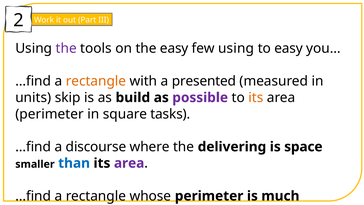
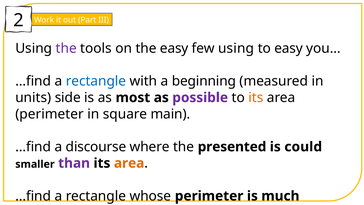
rectangle colour: orange -> blue (96, 81)
presented: presented -> beginning (204, 81)
skip: skip -> side (68, 97)
build: build -> most (133, 97)
tasks: tasks -> main (170, 114)
delivering: delivering -> presented (232, 147)
space: space -> could (303, 147)
than colour: blue -> purple (74, 163)
area colour: purple -> orange (129, 163)
